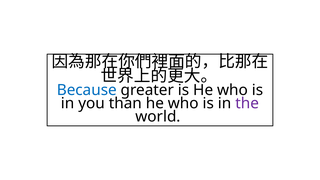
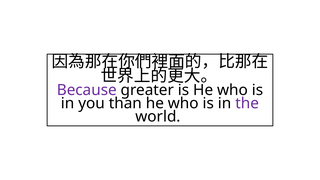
Because colour: blue -> purple (87, 90)
